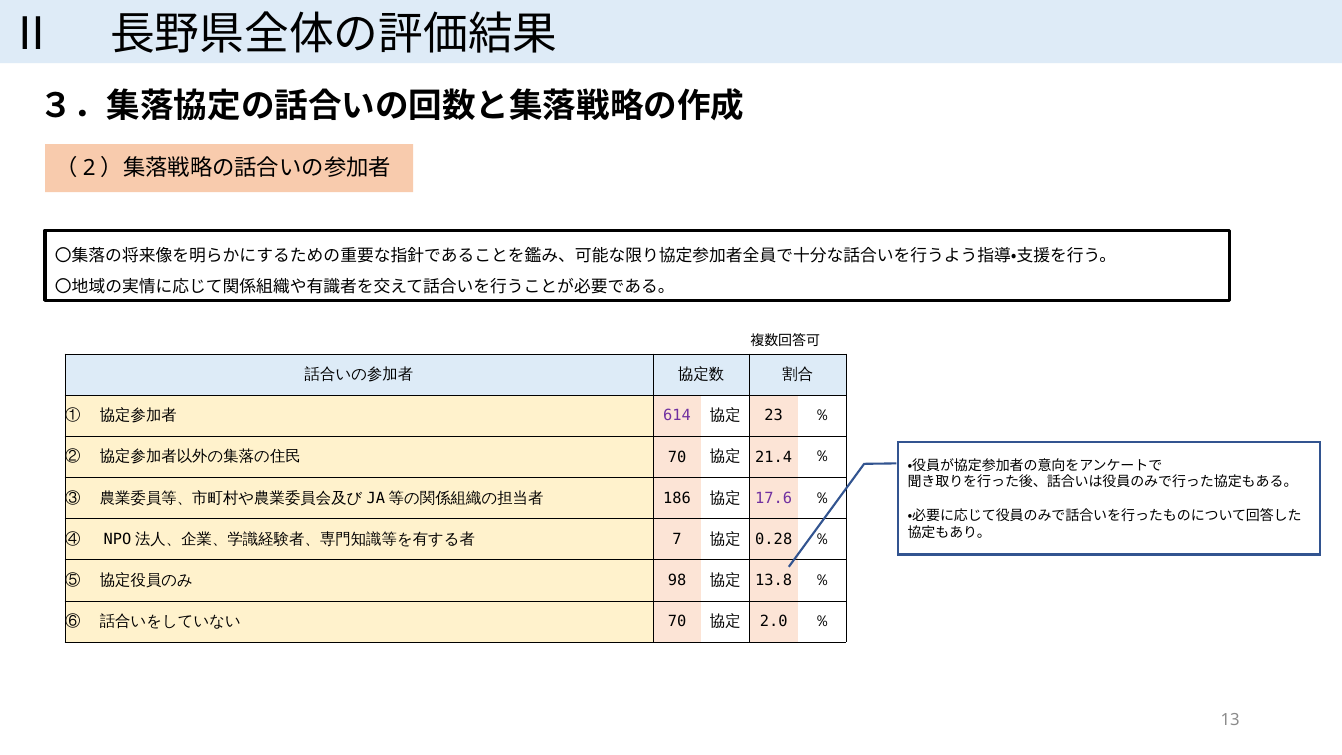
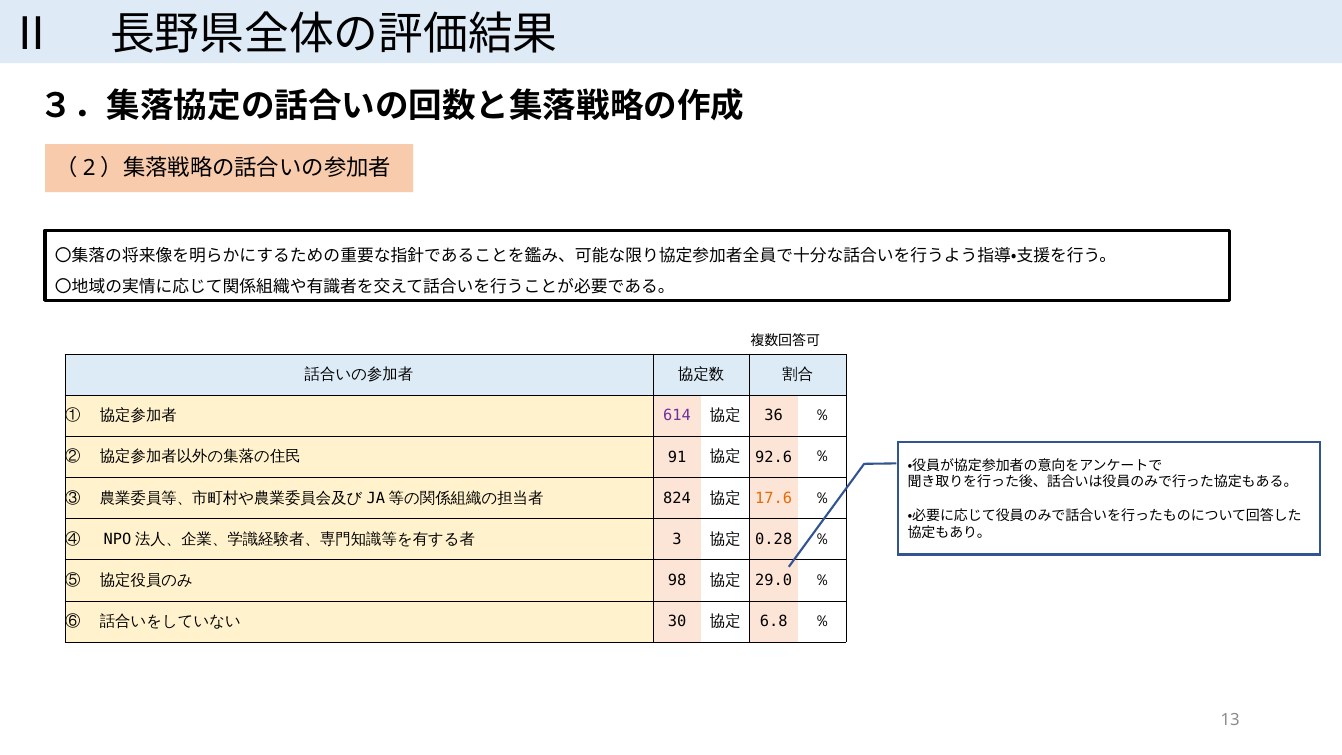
23: 23 -> 36 (774, 416)
70: 70 -> 91 (677, 457)
21.4: 21.4 -> 92.6 (774, 457)
186: 186 -> 824 (677, 498)
17.6 colour: purple -> orange (774, 498)
7: 7 -> 3 (677, 539)
13.8: 13.8 -> 29.0 (774, 580)
70: 70 -> 30 (677, 622)
2.0: 2.0 -> 6.8 (774, 622)
